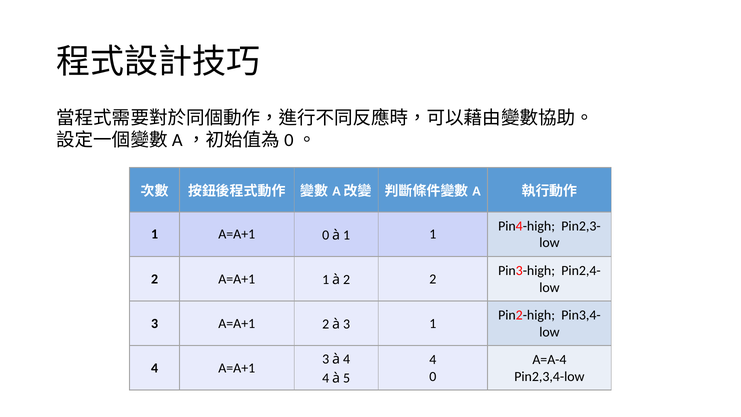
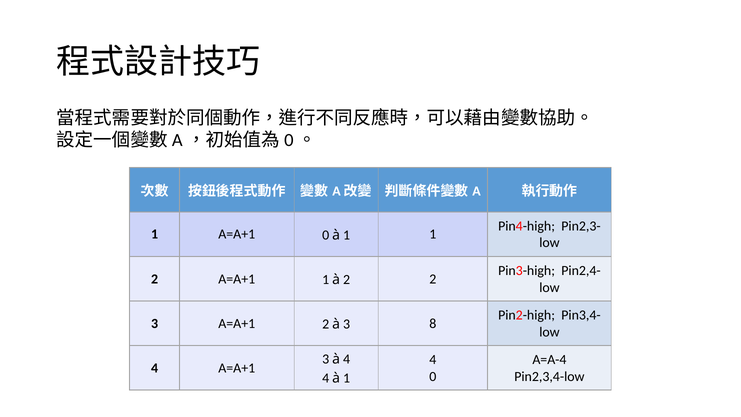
3 1: 1 -> 8 (433, 323)
4 à 5: 5 -> 1 (347, 378)
